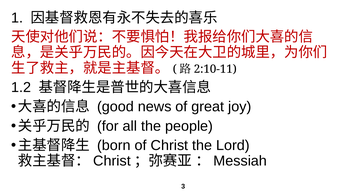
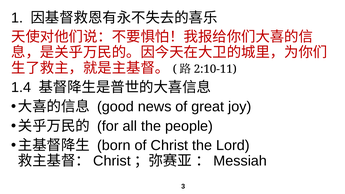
1.2: 1.2 -> 1.4 (21, 87)
